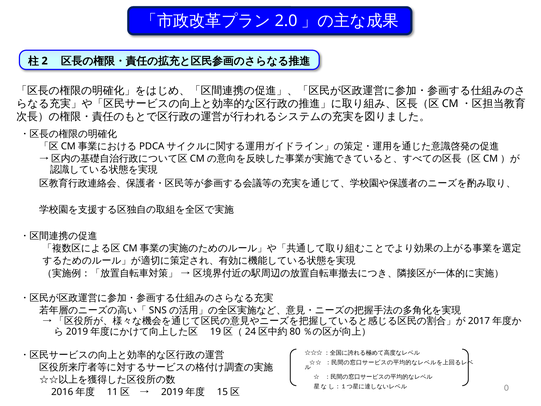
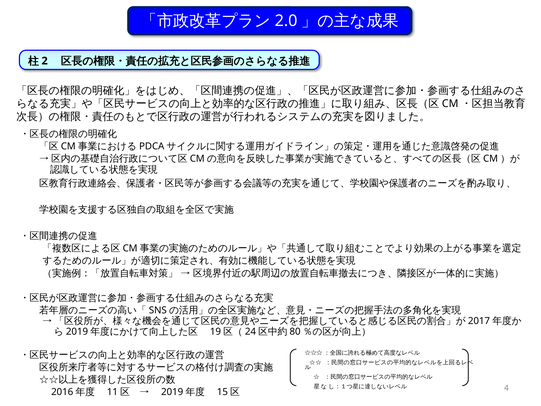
0: 0 -> 4 (506, 387)
